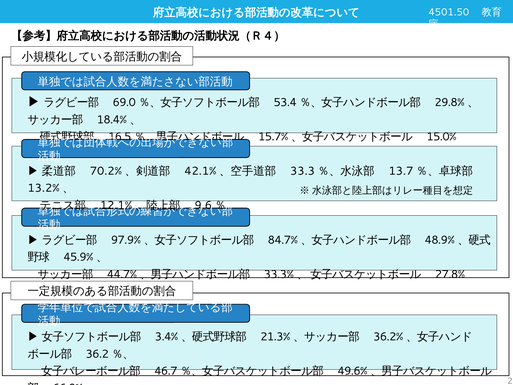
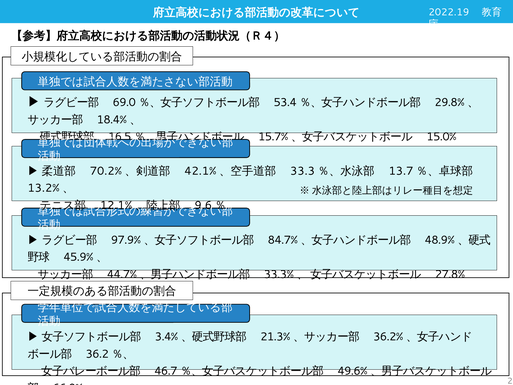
4501.50: 4501.50 -> 2022.19 (449, 12)
